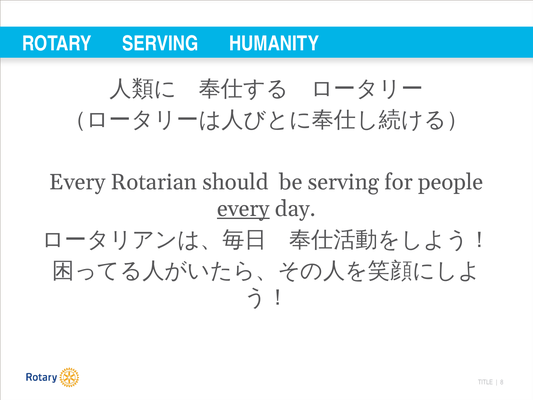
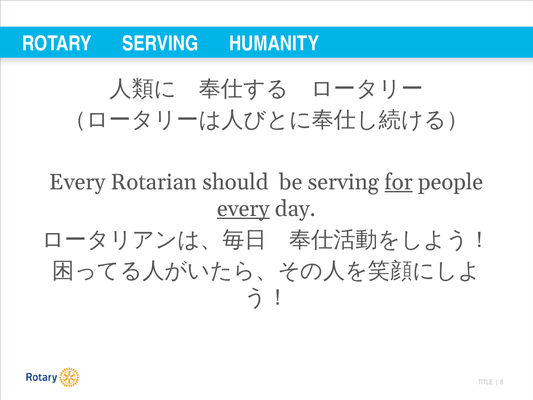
for underline: none -> present (399, 182)
